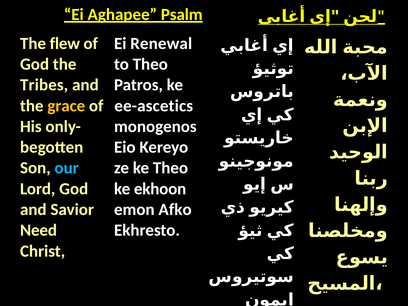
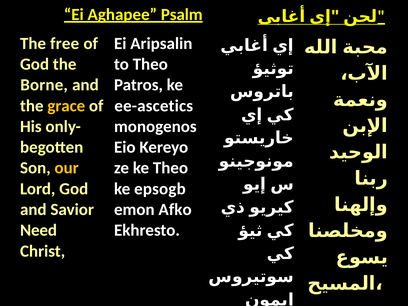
flew: flew -> free (65, 44)
Renewal: Renewal -> Aripsalin (161, 44)
Tribes: Tribes -> Borne (44, 85)
our colour: light blue -> yellow (67, 168)
ekhoon: ekhoon -> epsogb (160, 189)
